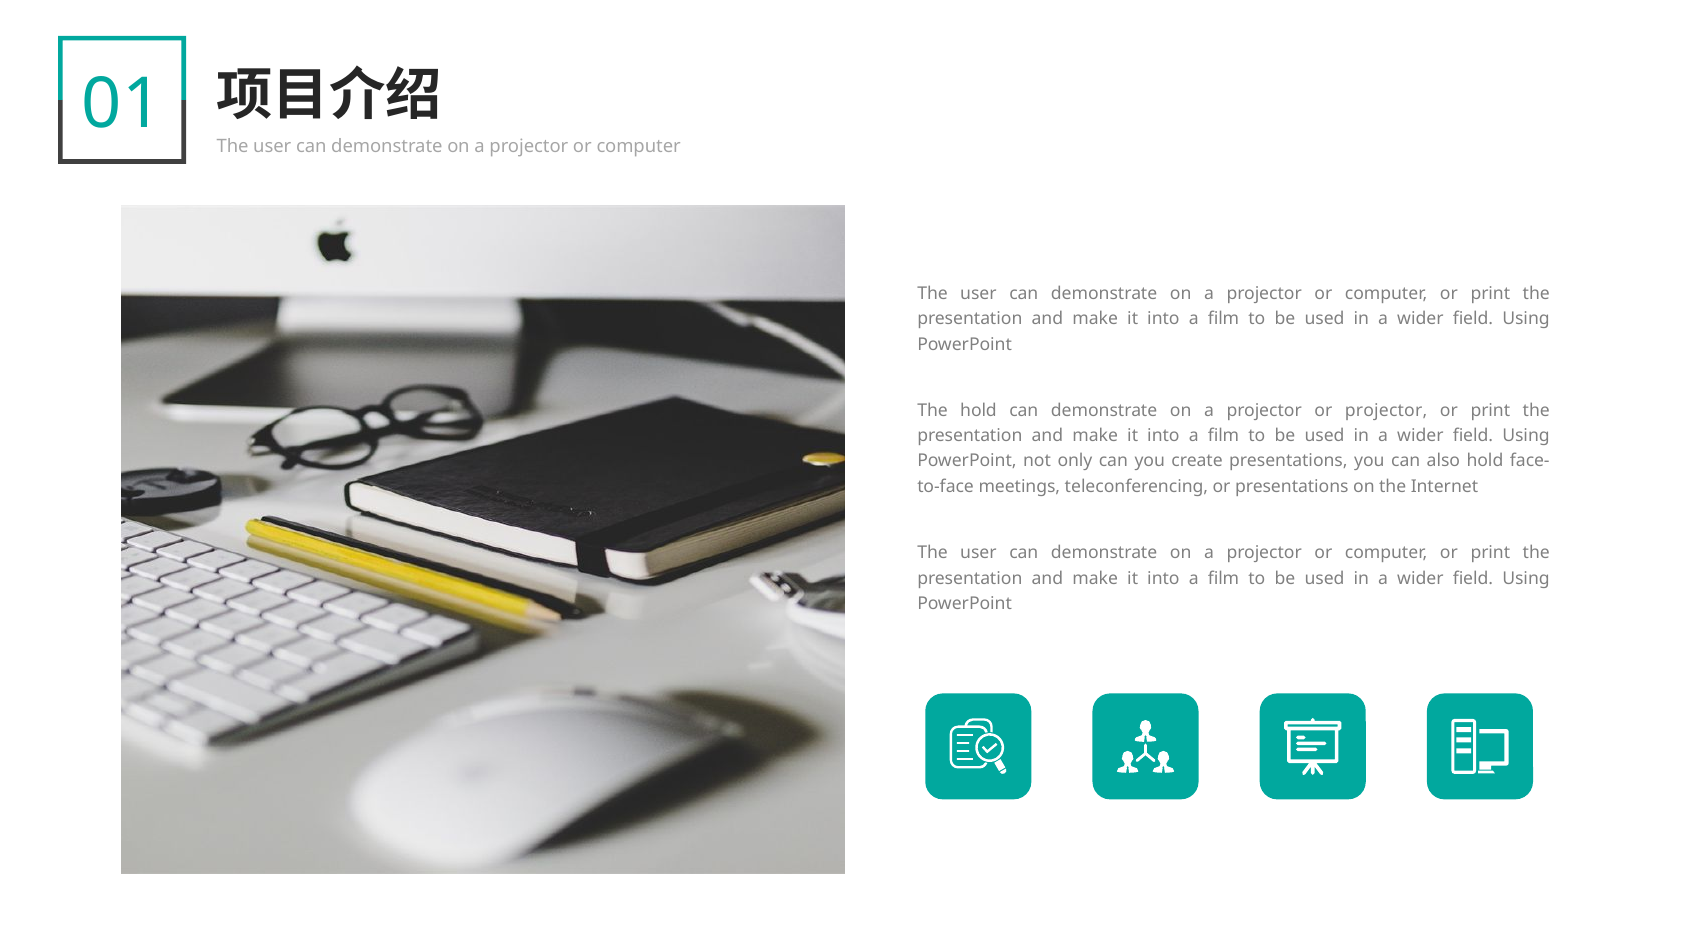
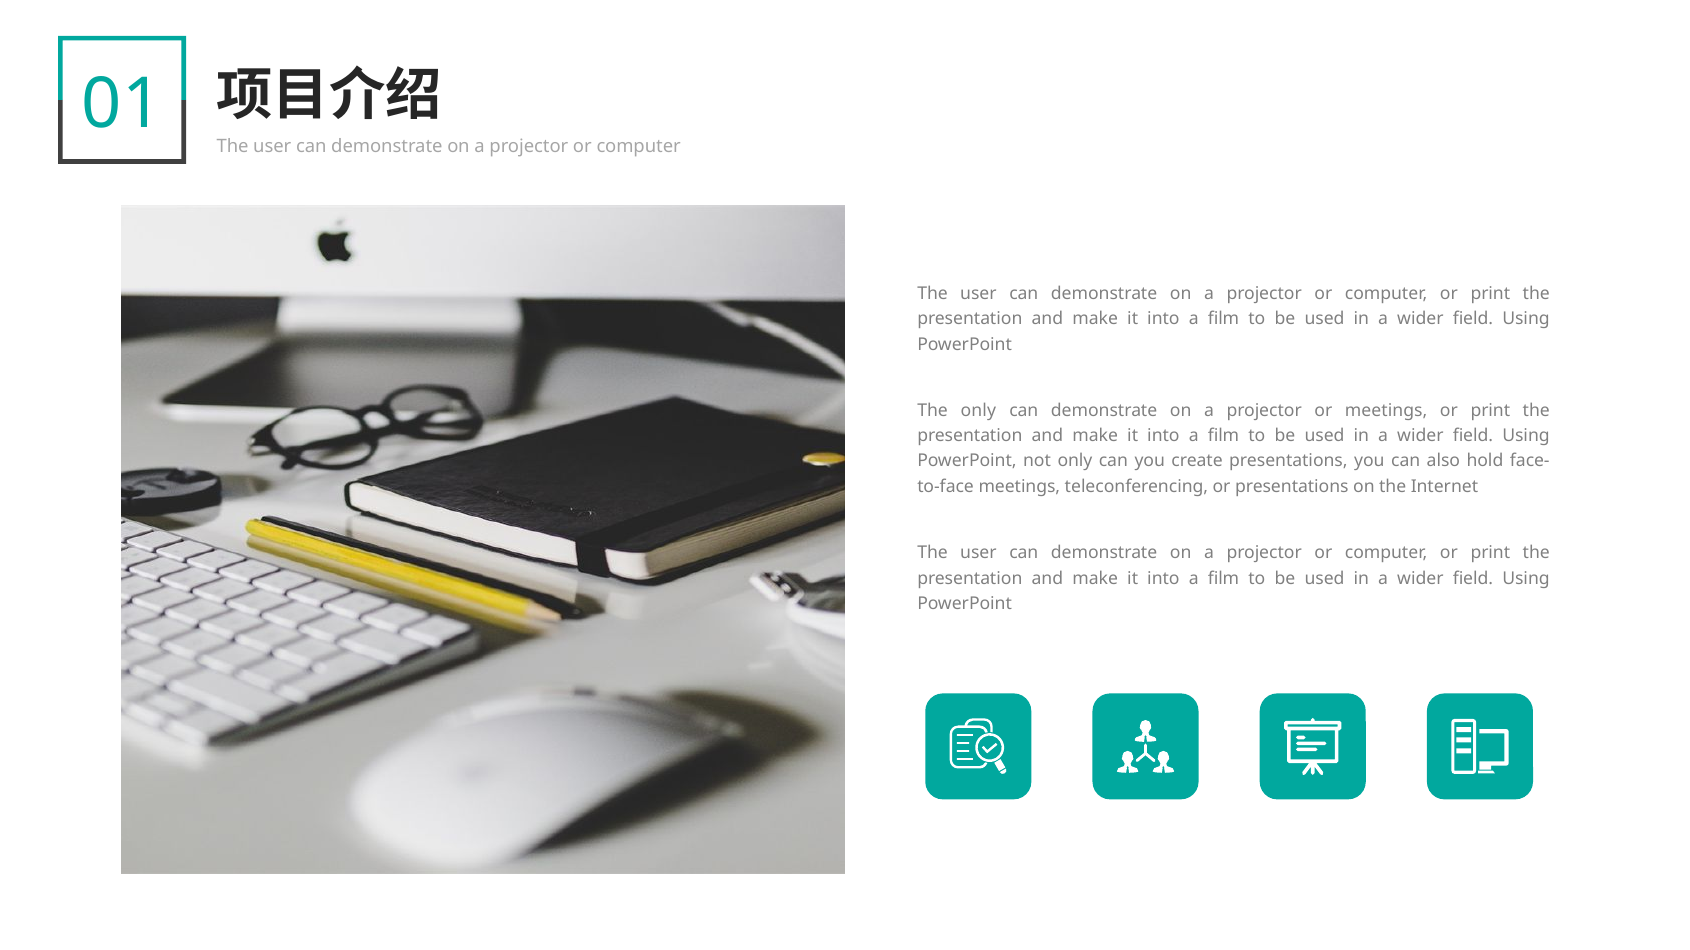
The hold: hold -> only (978, 411)
or projector: projector -> meetings (1386, 411)
